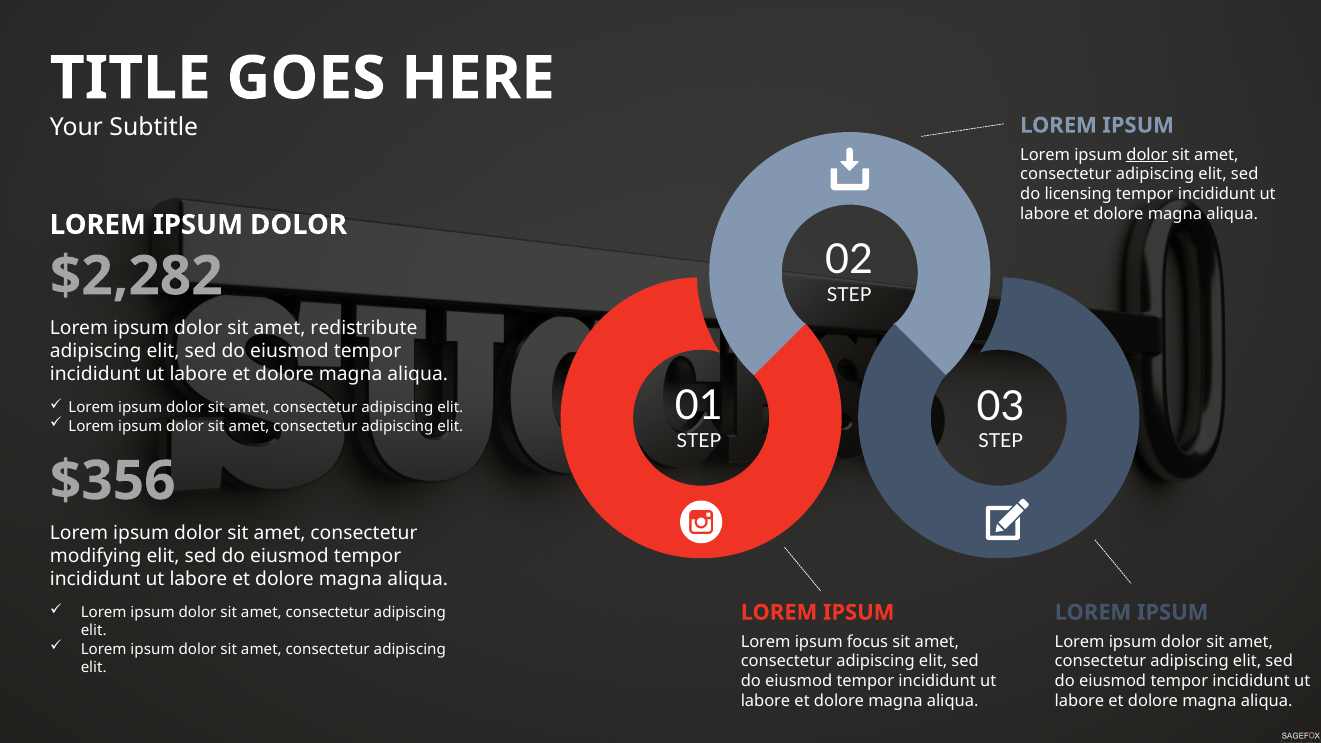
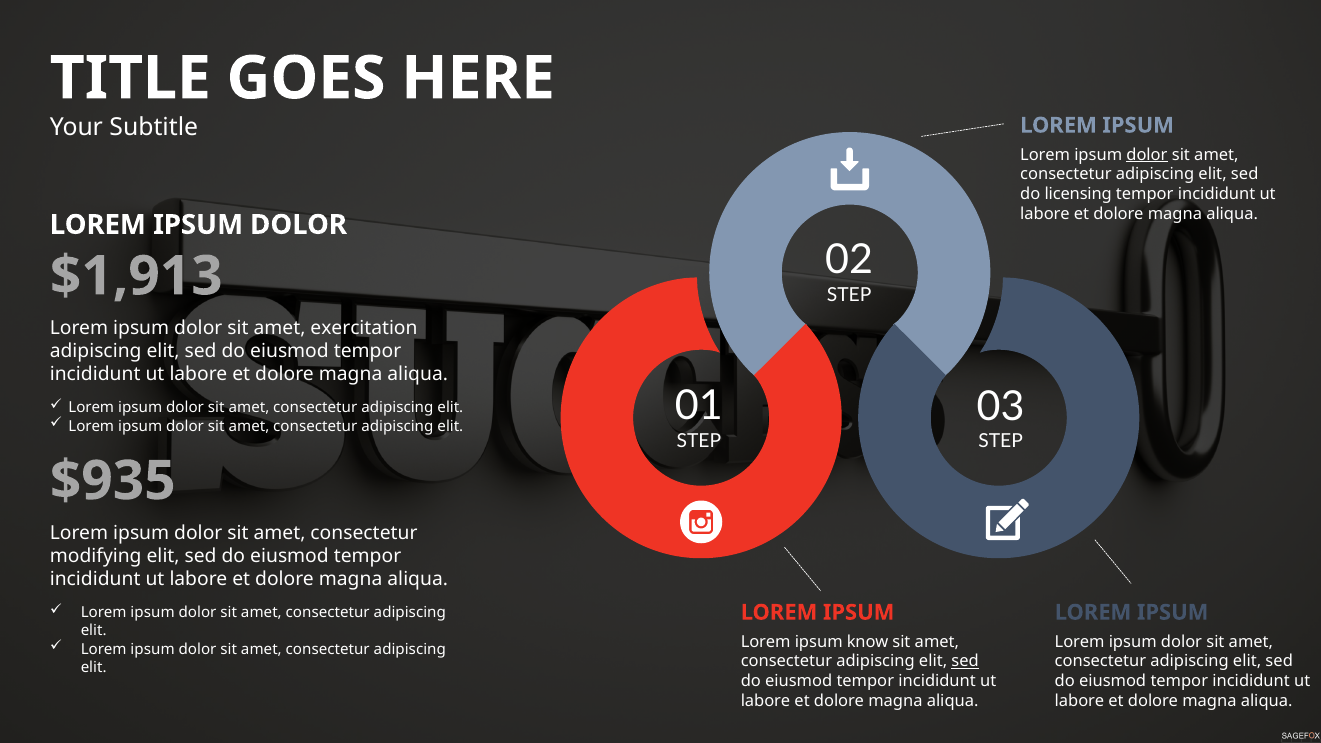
$2,282: $2,282 -> $1,913 (136, 276)
redistribute: redistribute -> exercitation (364, 328)
$356: $356 -> $935 (113, 481)
focus: focus -> know (868, 642)
sed underline: none -> present (965, 662)
